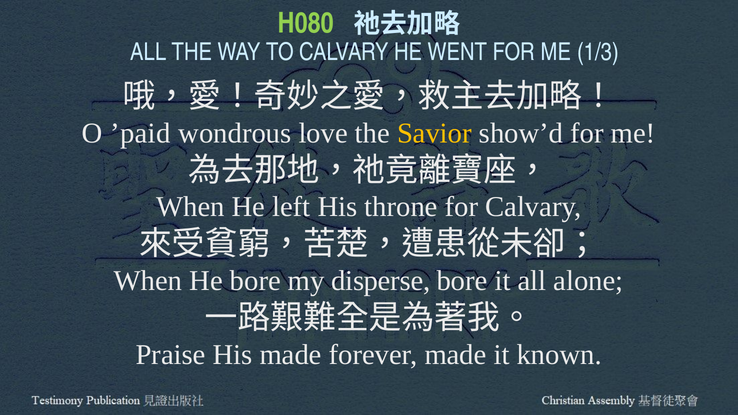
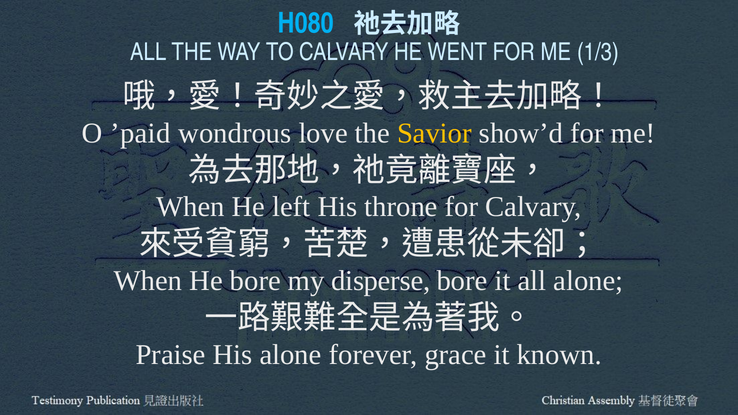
H080 colour: light green -> light blue (306, 23)
His made: made -> alone (291, 355)
forever made: made -> grace (456, 355)
